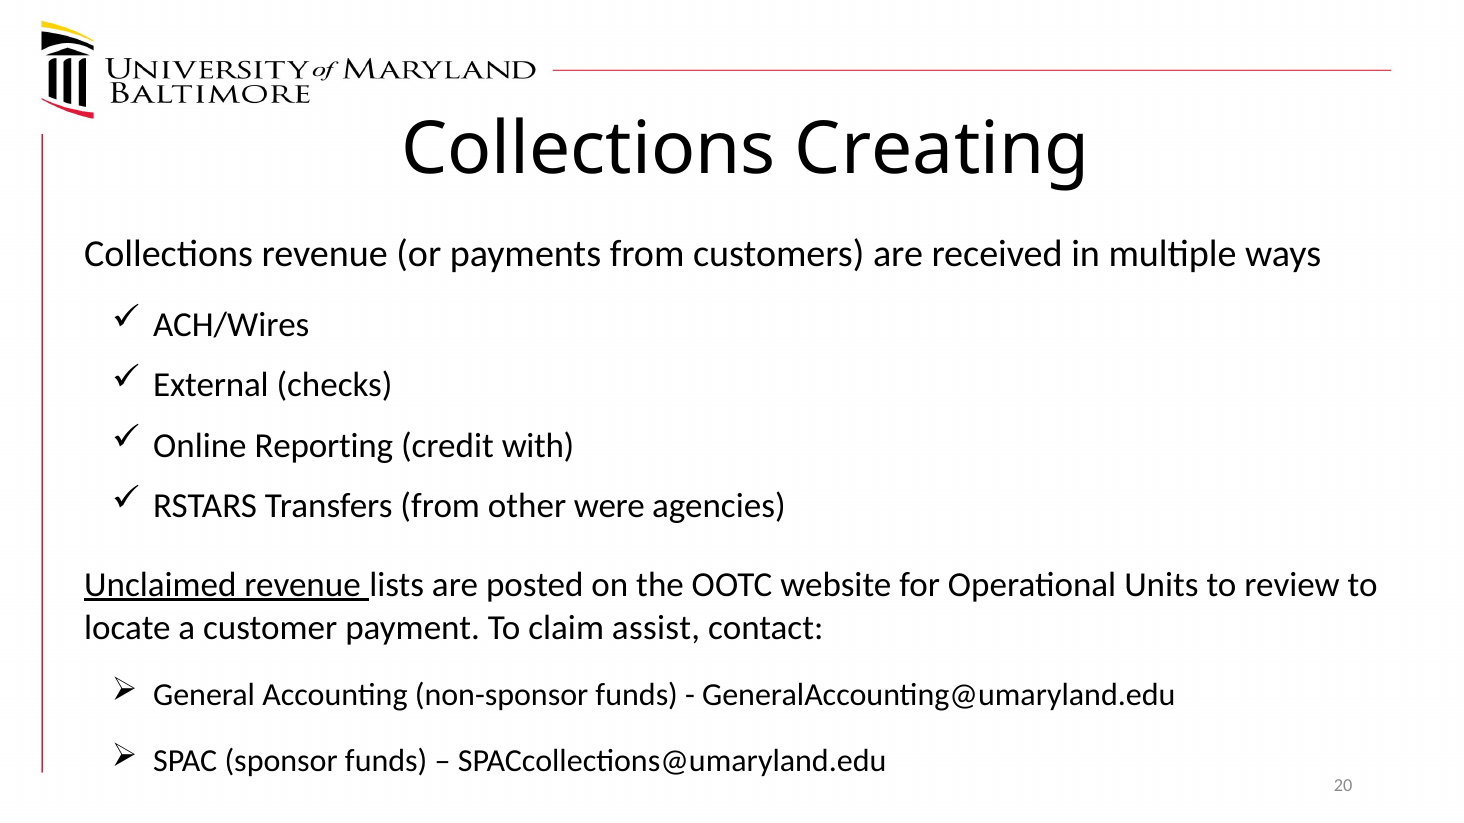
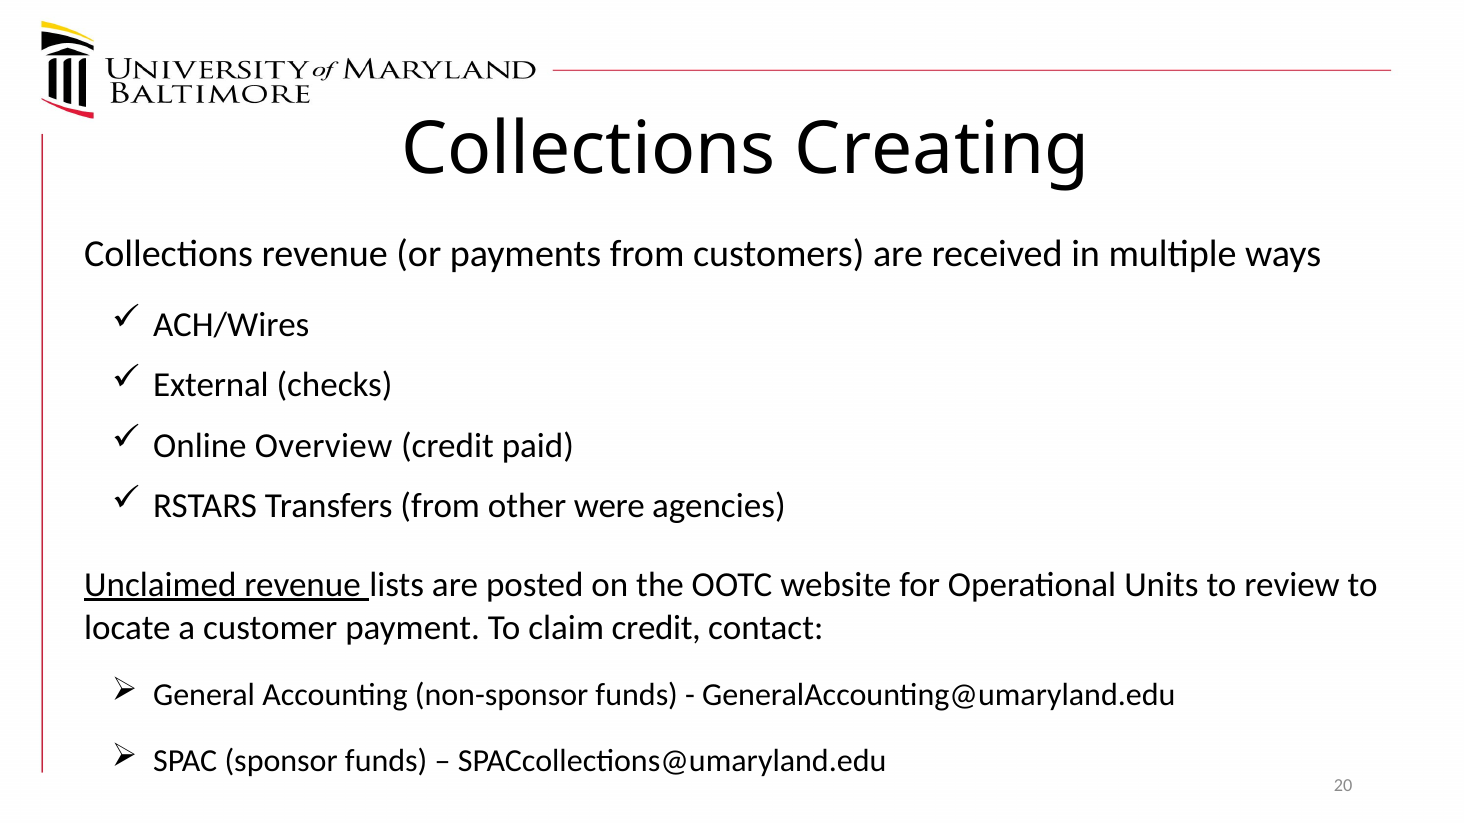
Reporting: Reporting -> Overview (324, 446)
with: with -> paid (538, 446)
claim assist: assist -> credit (656, 628)
